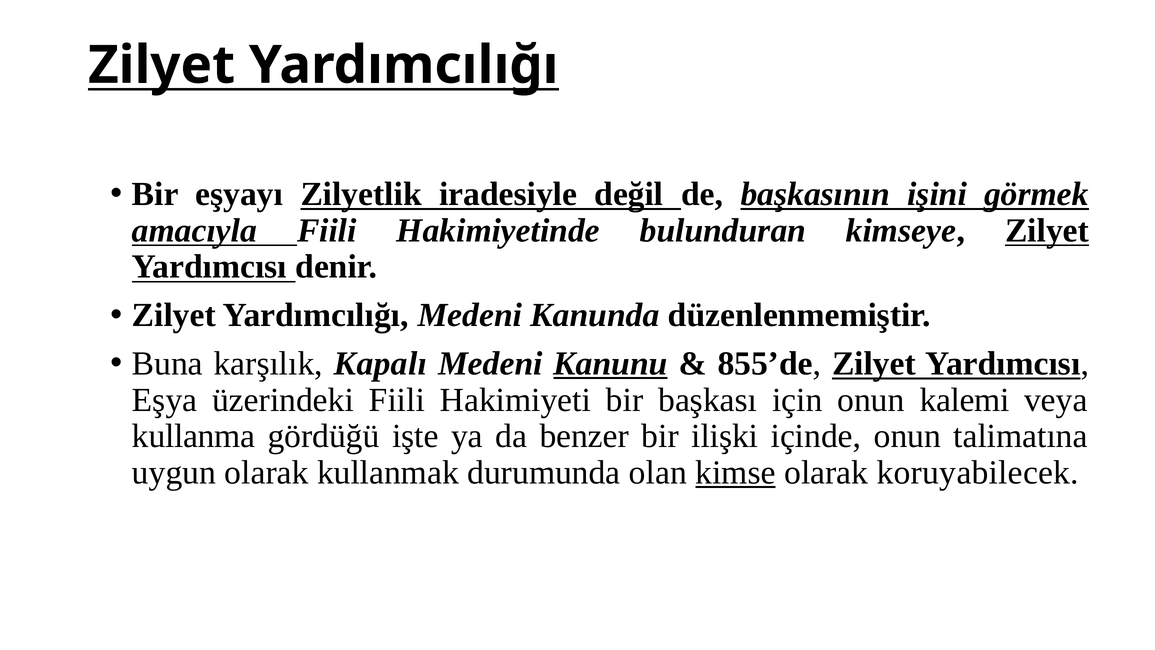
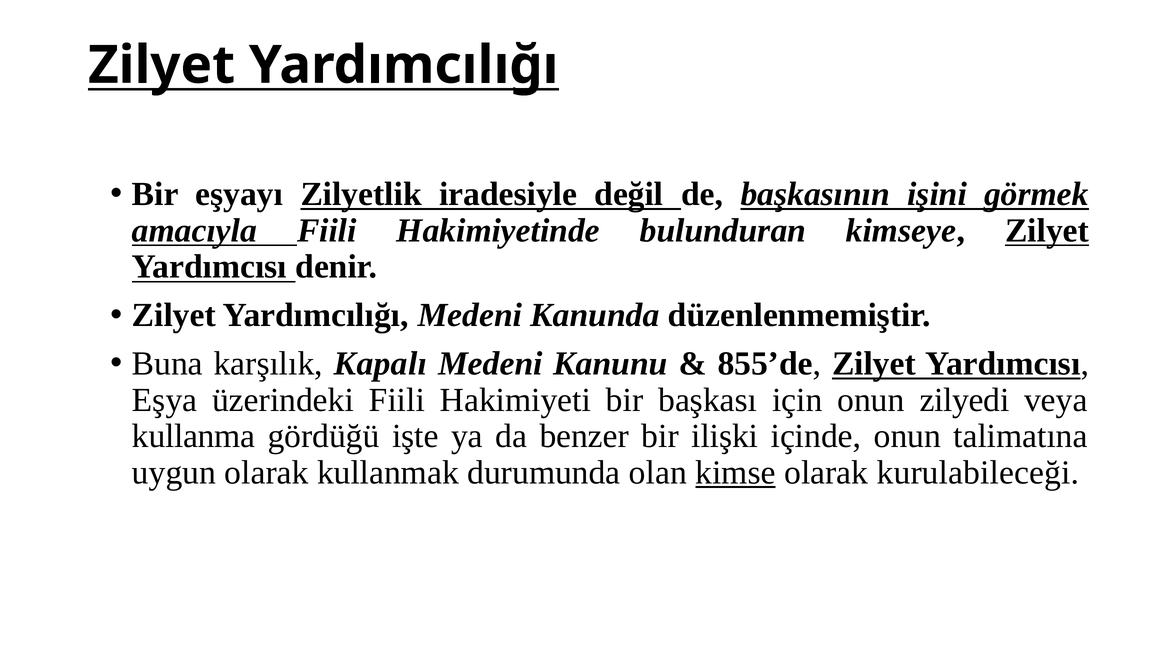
Kanunu underline: present -> none (610, 363)
kalemi: kalemi -> zilyedi (965, 400)
koruyabilecek: koruyabilecek -> kurulabileceği (978, 472)
